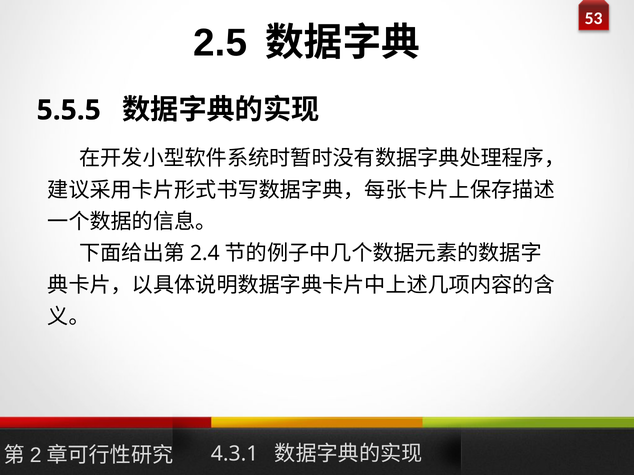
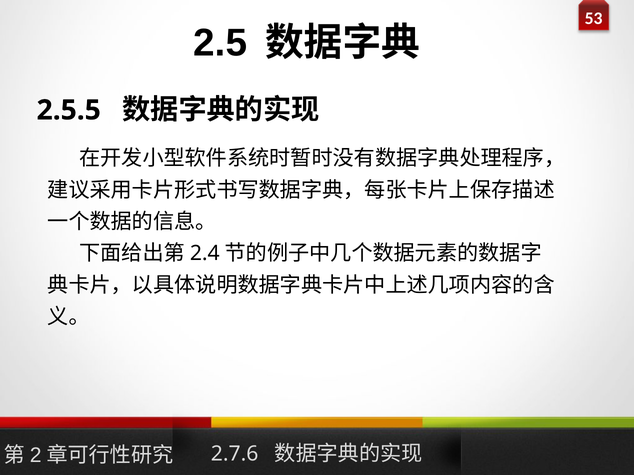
5.5.5: 5.5.5 -> 2.5.5 (69, 110)
4.3.1: 4.3.1 -> 2.7.6 (235, 454)
